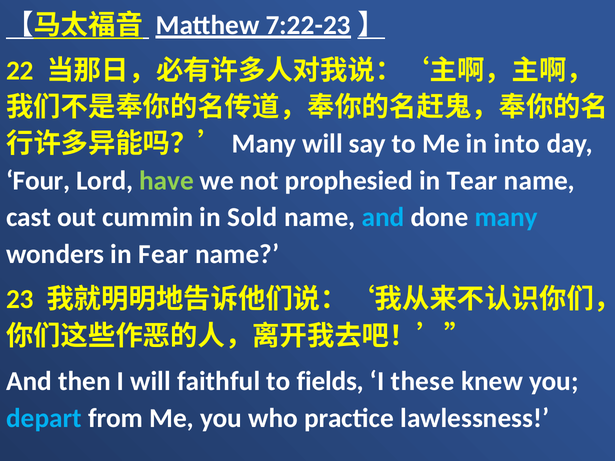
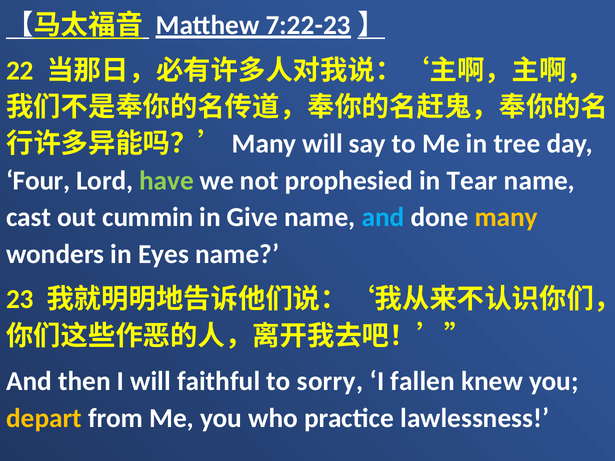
into: into -> tree (517, 144)
Sold: Sold -> Give (252, 218)
many colour: light blue -> yellow (506, 218)
Fear: Fear -> Eyes (164, 254)
fields: fields -> sorry (330, 382)
these: these -> fallen (423, 382)
depart colour: light blue -> yellow (44, 418)
